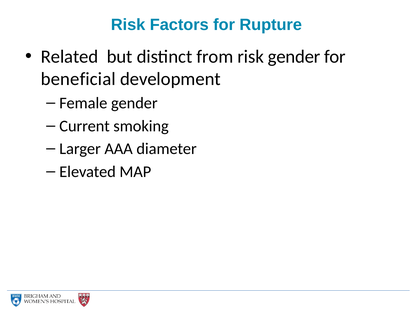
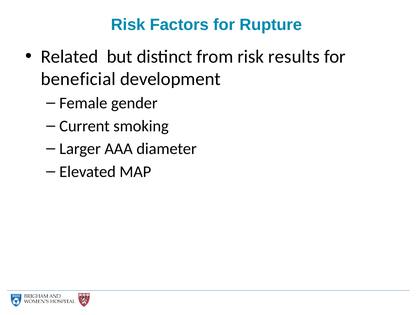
risk gender: gender -> results (294, 57)
